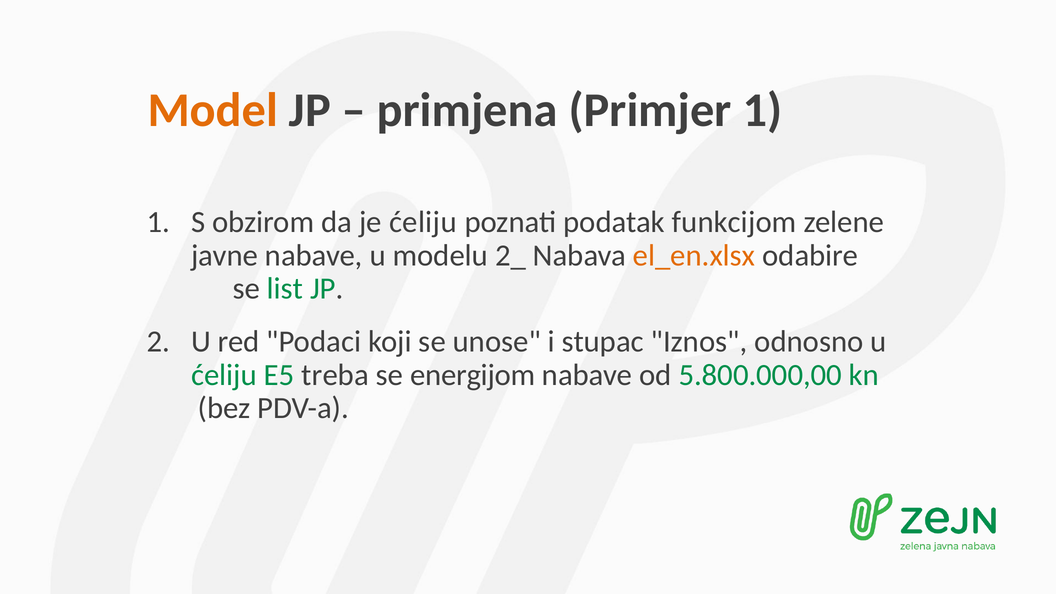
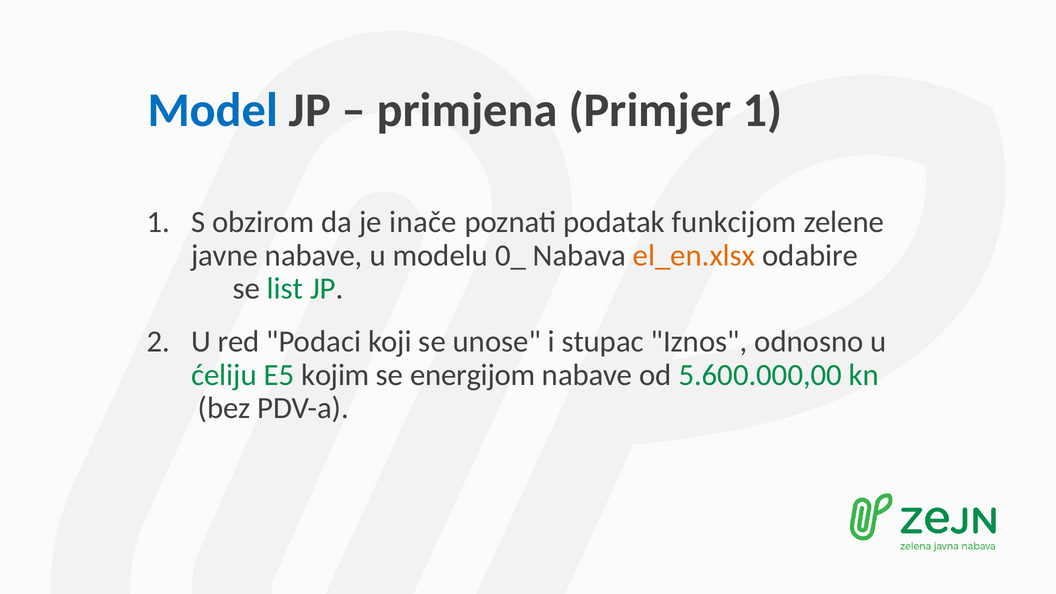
Model colour: orange -> blue (213, 110)
je ćeliju: ćeliju -> inače (423, 222)
2_: 2_ -> 0_ (510, 255)
treba: treba -> kojim (335, 375)
5.800.000,00: 5.800.000,00 -> 5.600.000,00 (760, 375)
